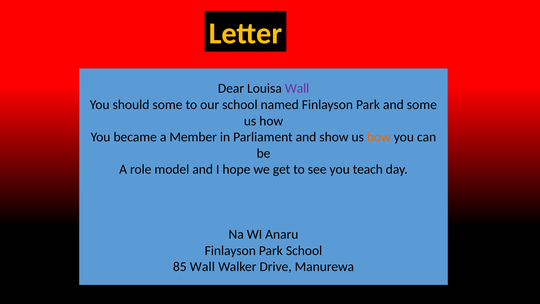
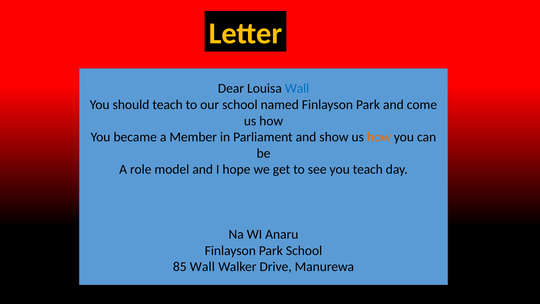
Wall colour: purple -> blue (297, 88)
should some: some -> teach (168, 105)
and some: some -> come (422, 105)
